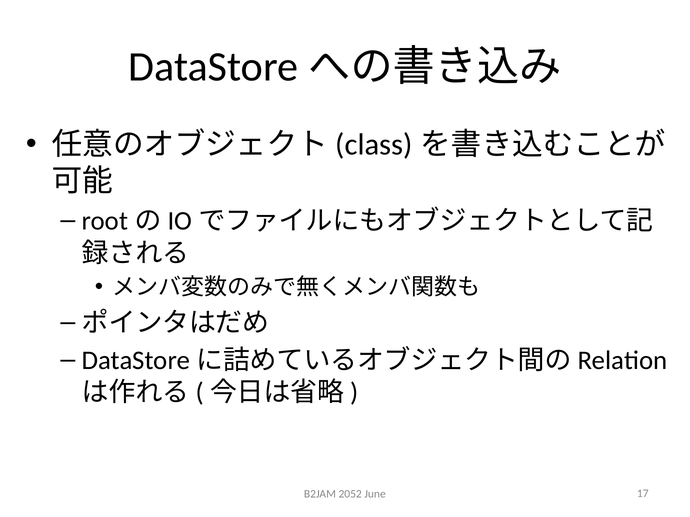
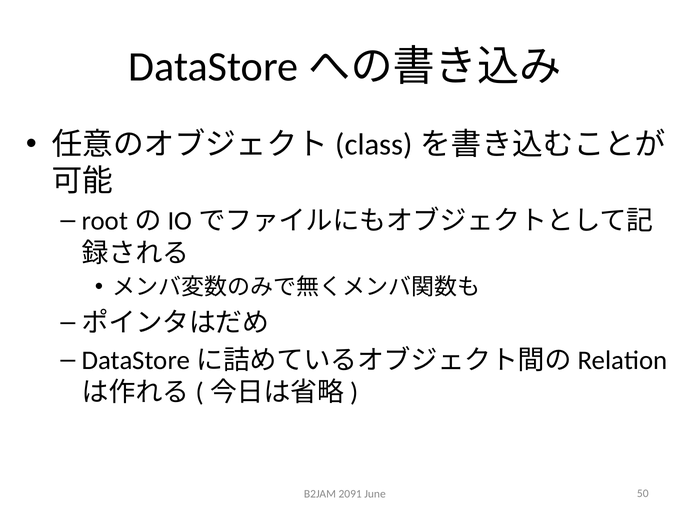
2052: 2052 -> 2091 (350, 494)
17: 17 -> 50 (643, 494)
